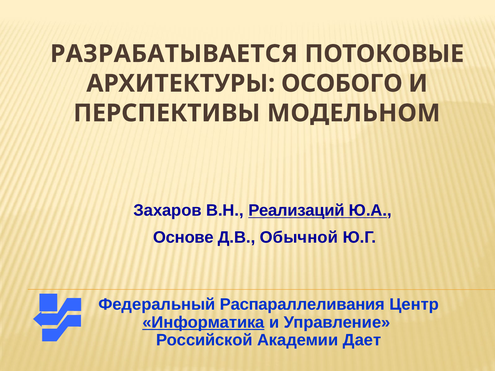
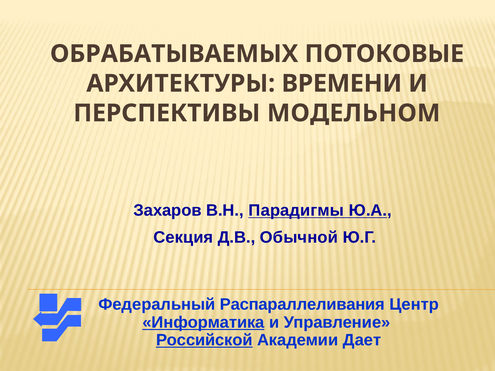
РАЗРАБАТЫВАЕТСЯ: РАЗРАБАТЫВАЕТСЯ -> ОБРАБАТЫВАЕМЫХ (174, 54)
ОСОБОГО: ОСОБОГО -> ВРЕМЕНИ (342, 84)
Реализаций: Реализаций -> Парадигмы (296, 211)
Основе: Основе -> Секция (183, 237)
Российской underline: none -> present (204, 340)
